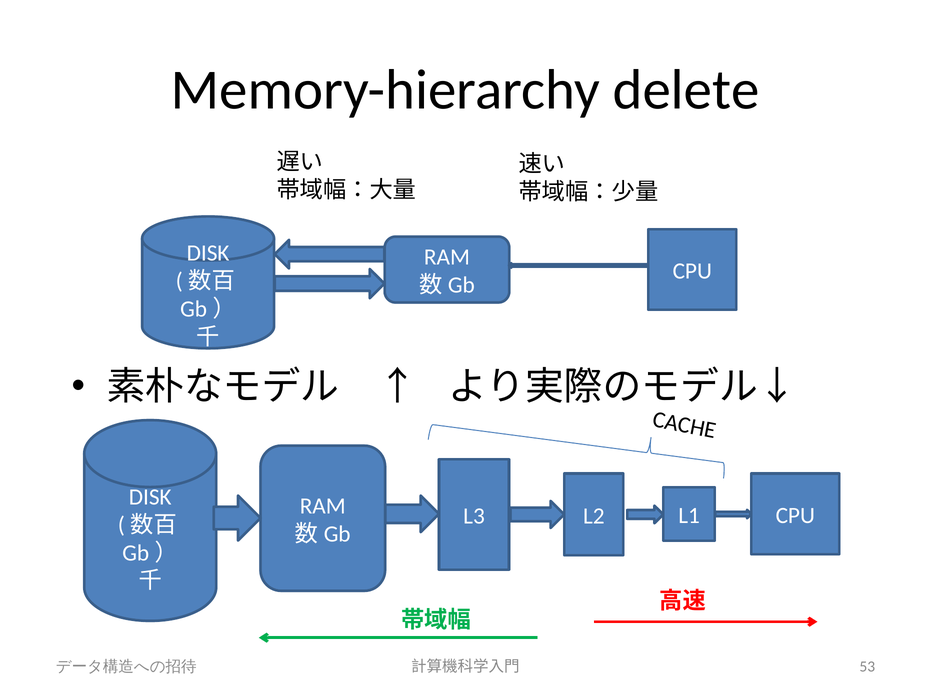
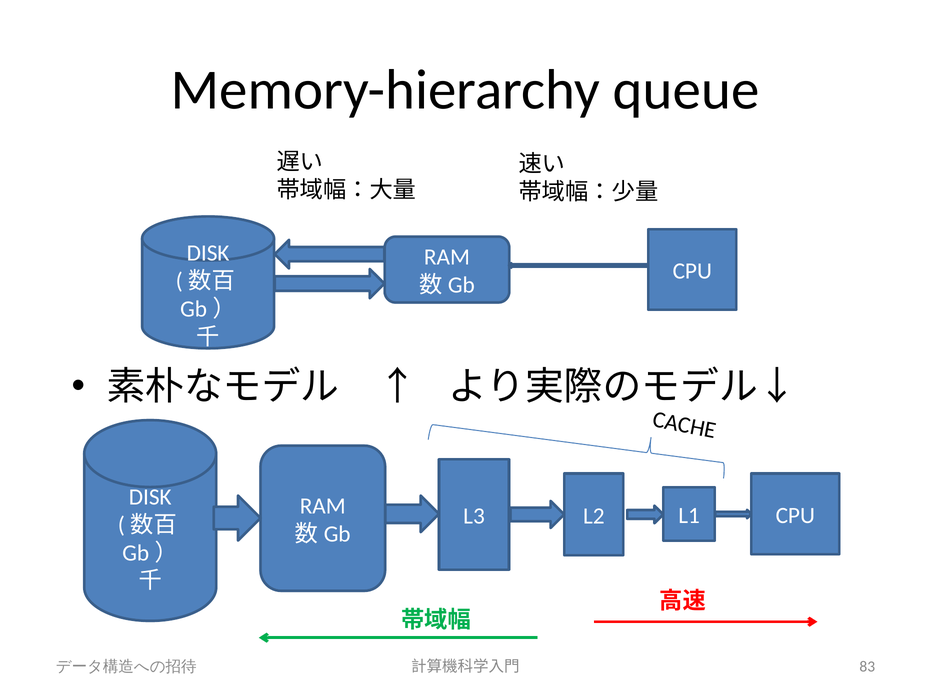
delete: delete -> queue (686, 90)
53: 53 -> 83 (867, 667)
